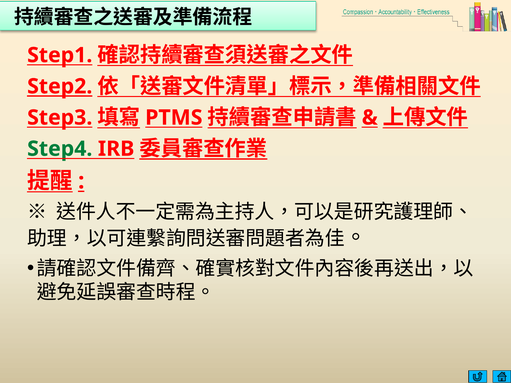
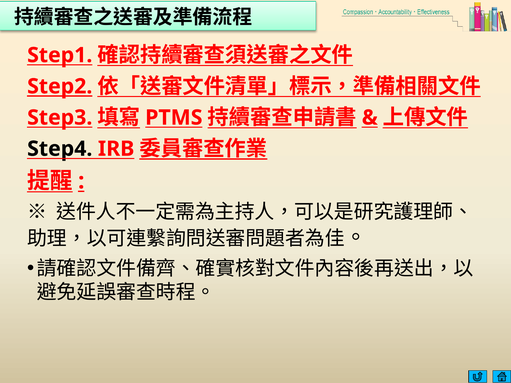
Step4 colour: green -> black (60, 149)
